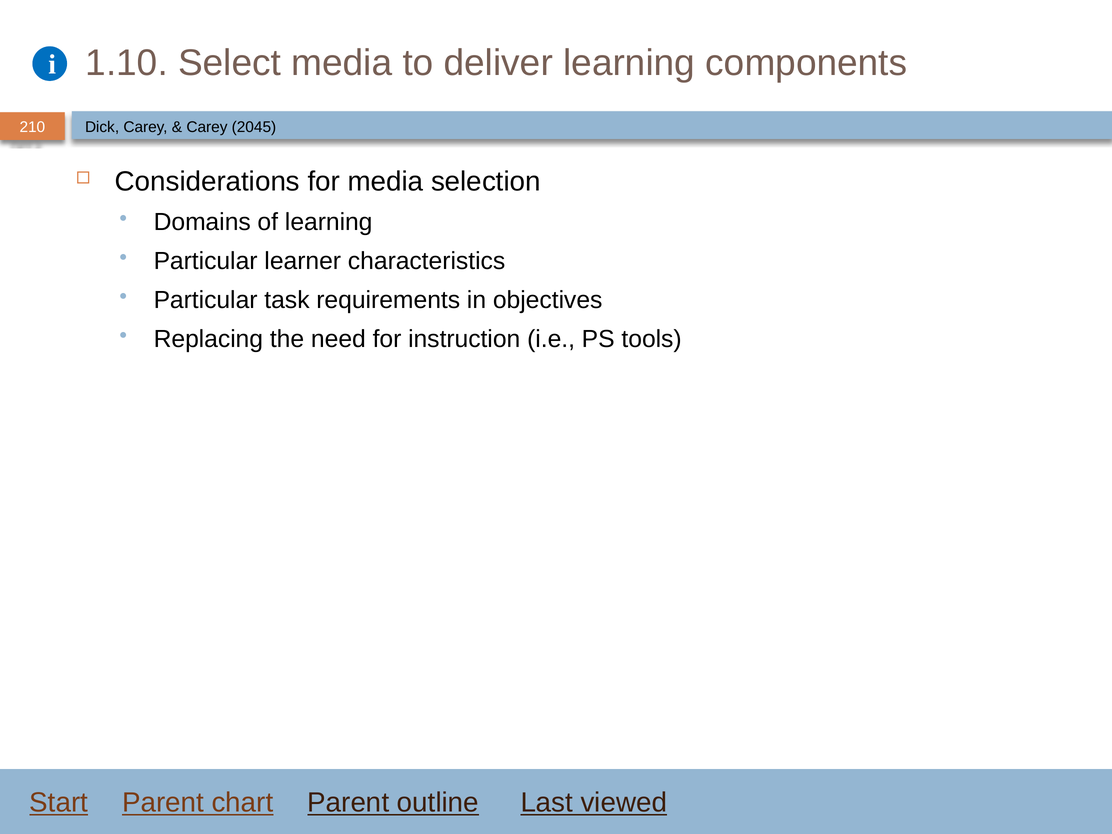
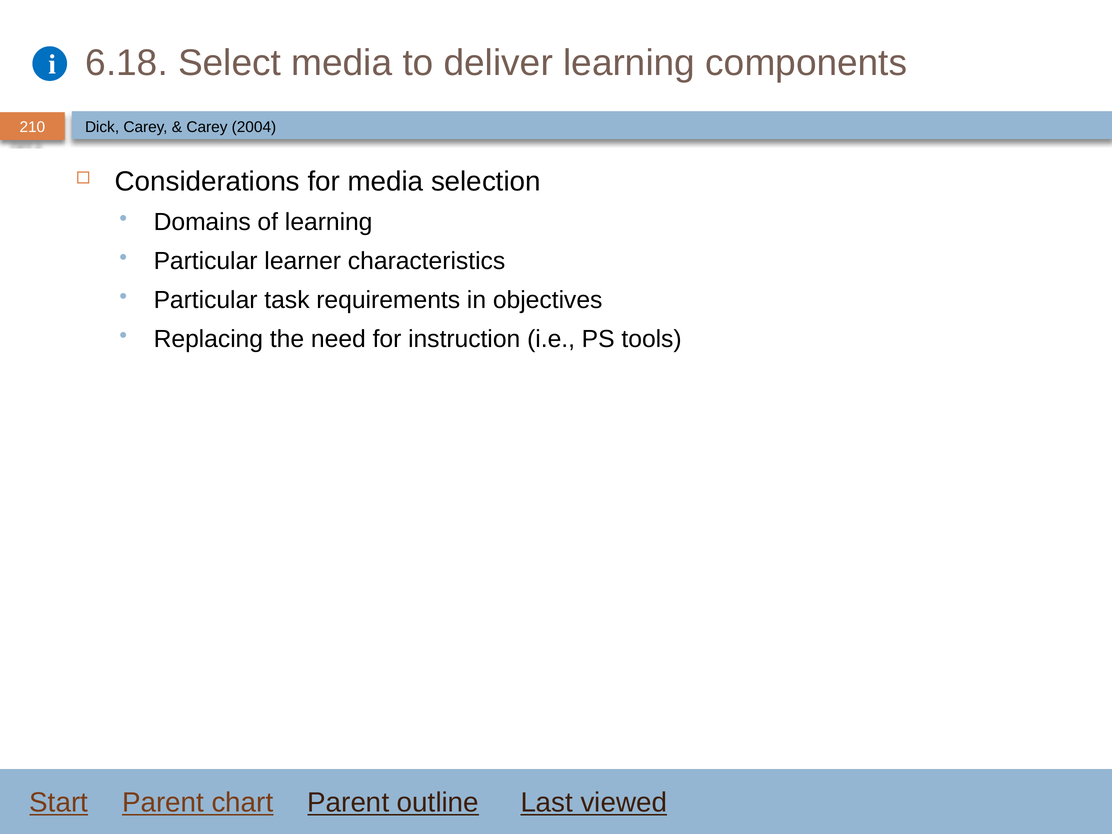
1.10: 1.10 -> 6.18 (127, 63)
2045: 2045 -> 2004 (254, 127)
